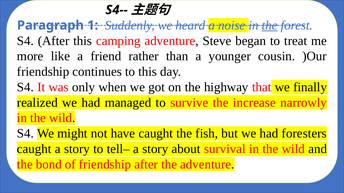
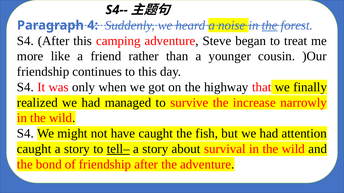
1: 1 -> 4 (93, 25)
foresters: foresters -> attention (304, 134)
tell– underline: none -> present (118, 149)
